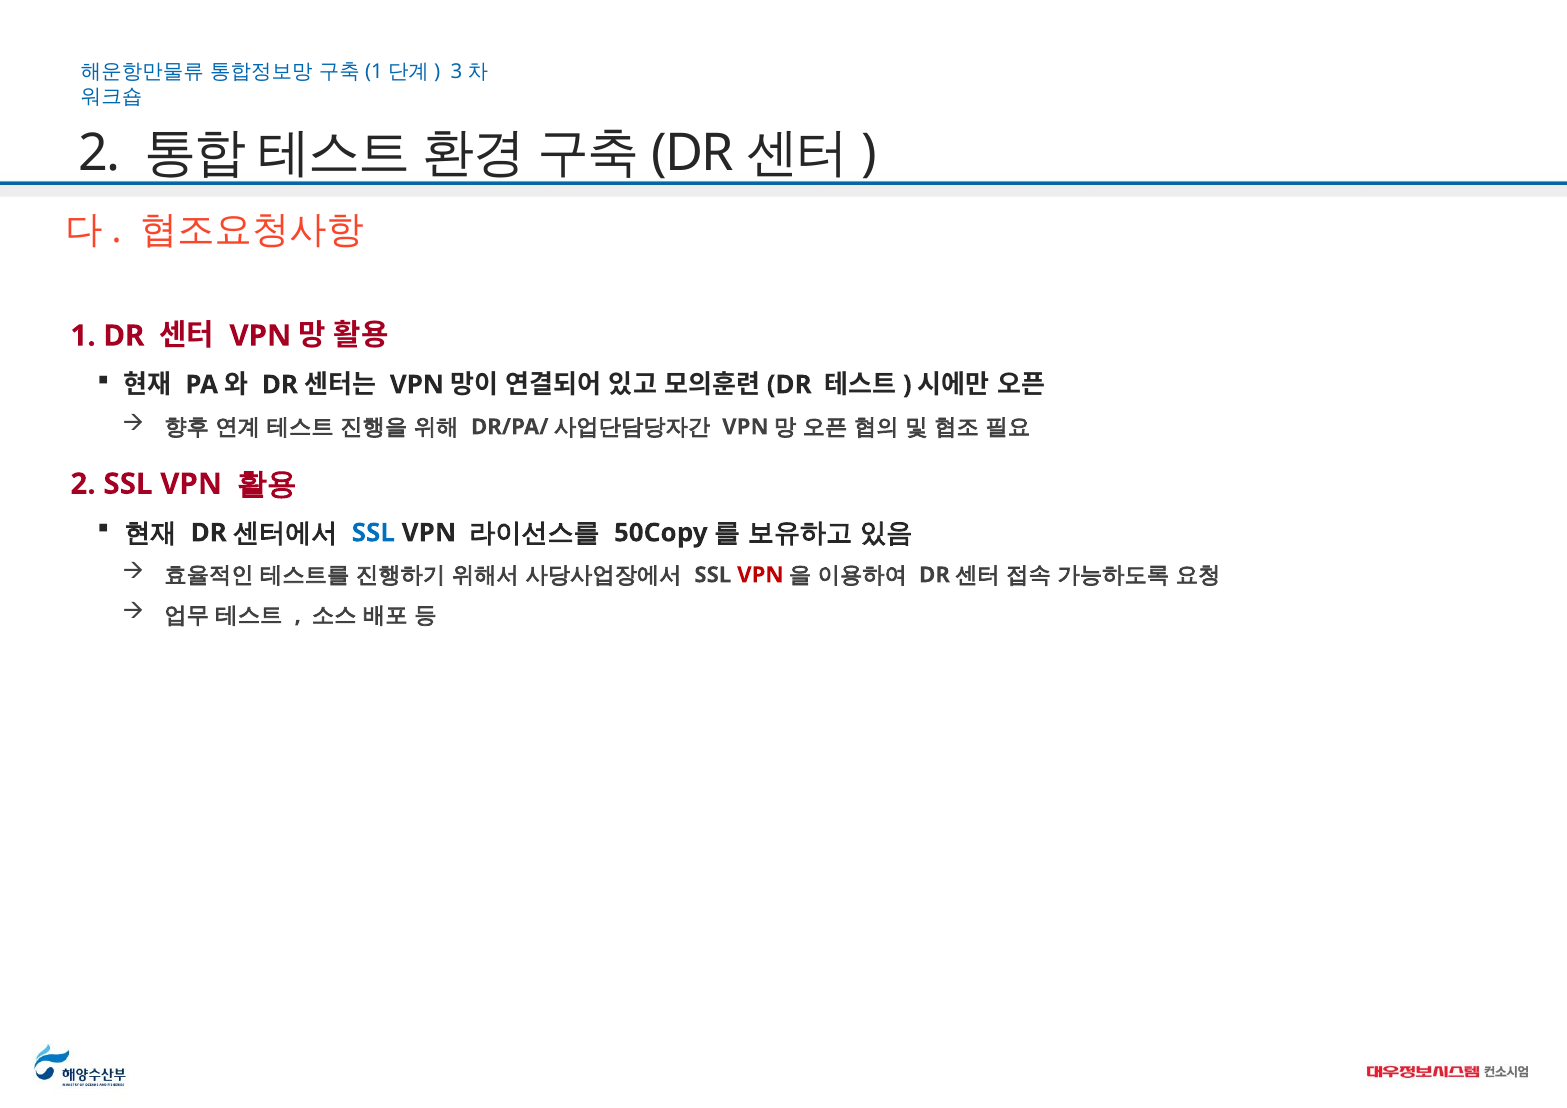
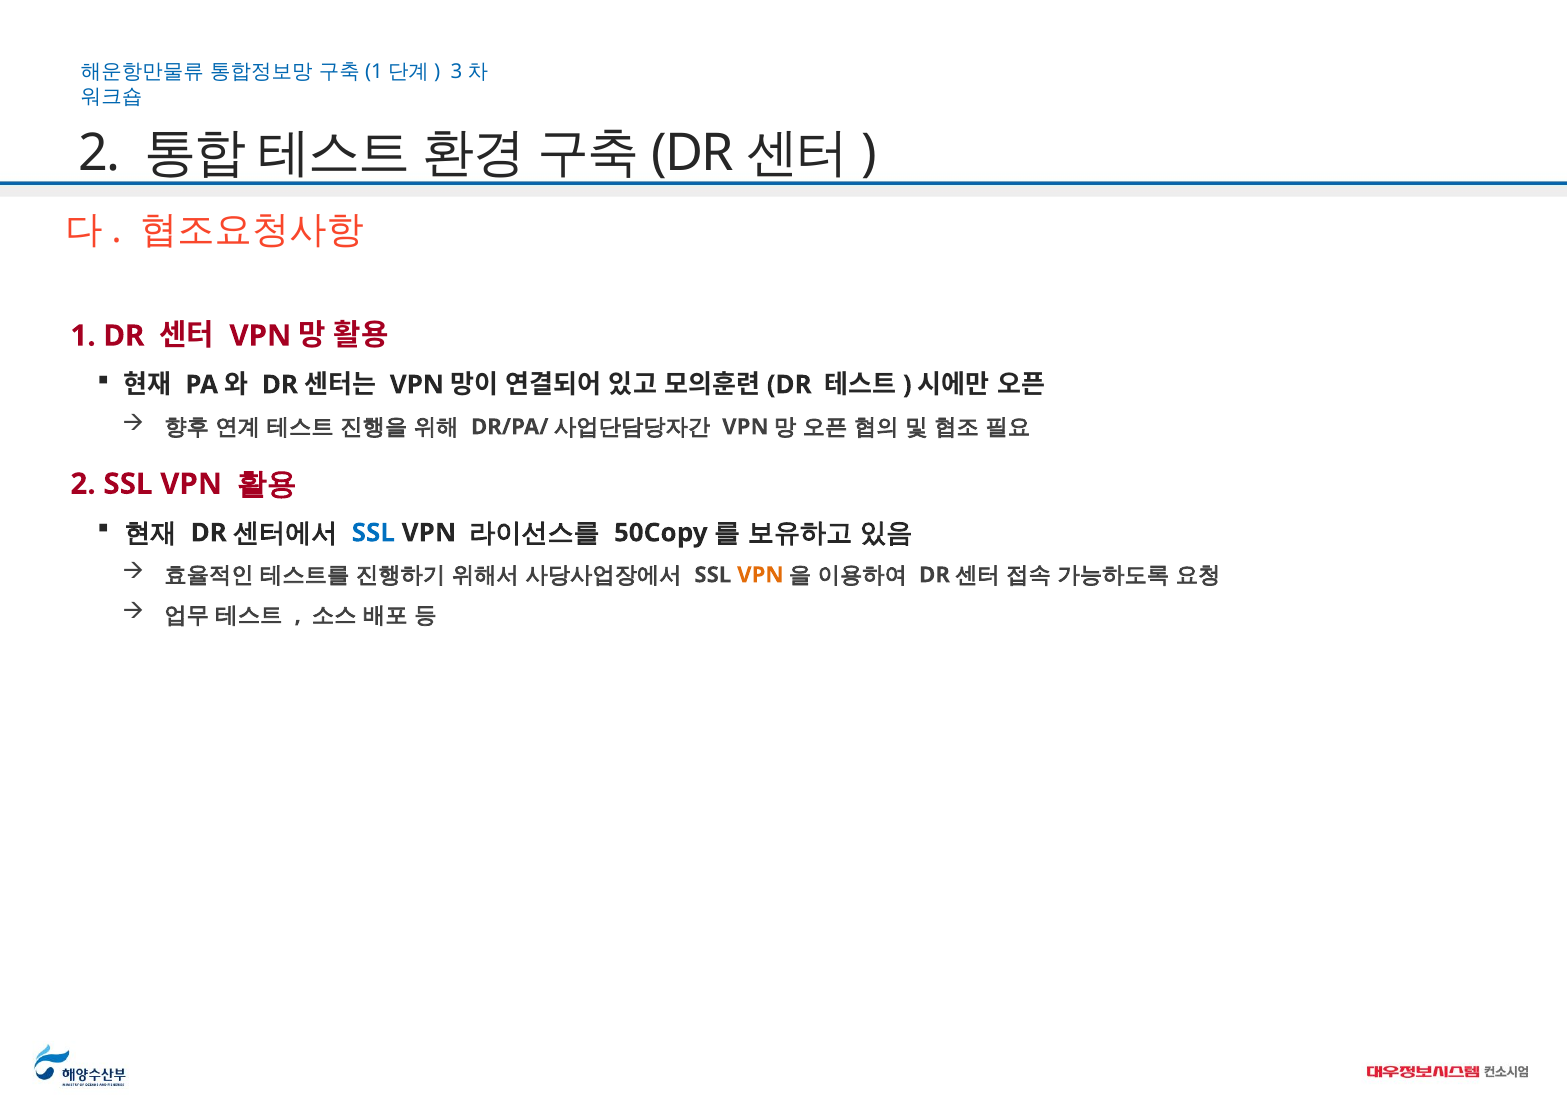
VPN colour: red -> orange (760, 575)
